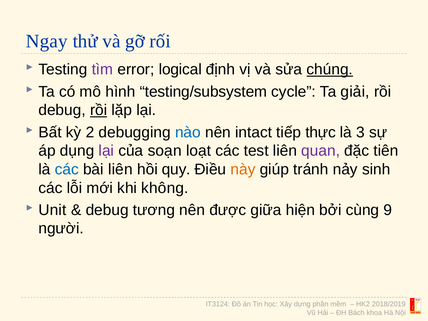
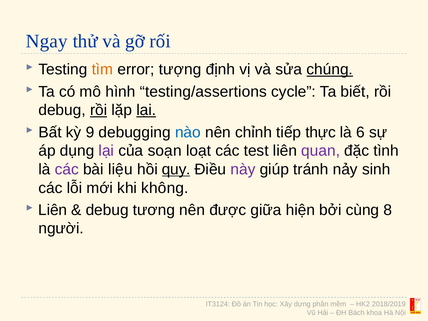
tìm colour: purple -> orange (102, 70)
logical: logical -> tượng (180, 70)
testing/subsystem: testing/subsystem -> testing/assertions (203, 92)
giải: giải -> biết (355, 92)
lại underline: none -> present (146, 110)
2: 2 -> 9 (90, 132)
intact: intact -> chỉnh (254, 132)
3: 3 -> 6 (360, 132)
tiên: tiên -> tình (386, 151)
các colour: blue -> purple (67, 169)
bài liên: liên -> liệu (120, 169)
quy underline: none -> present (176, 169)
này colour: orange -> purple (243, 169)
Unit: Unit -> Liên (53, 210)
9: 9 -> 8 (388, 210)
